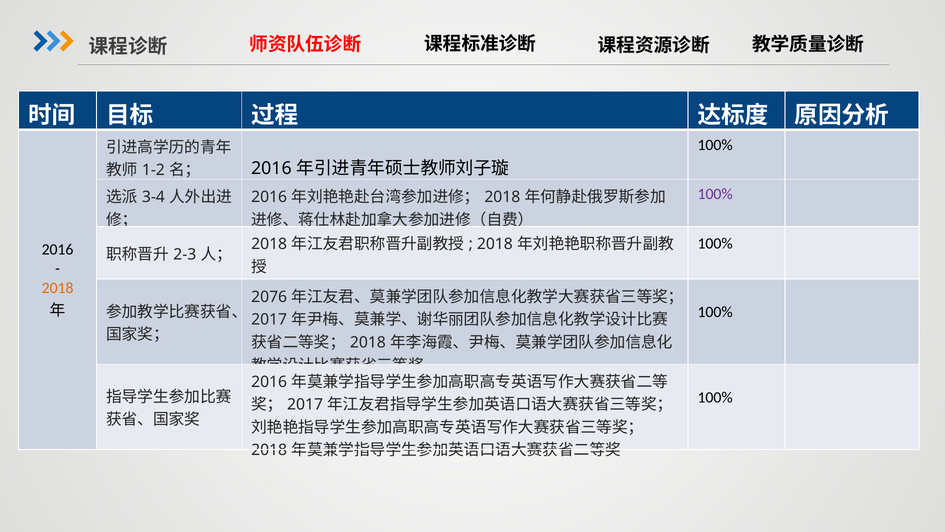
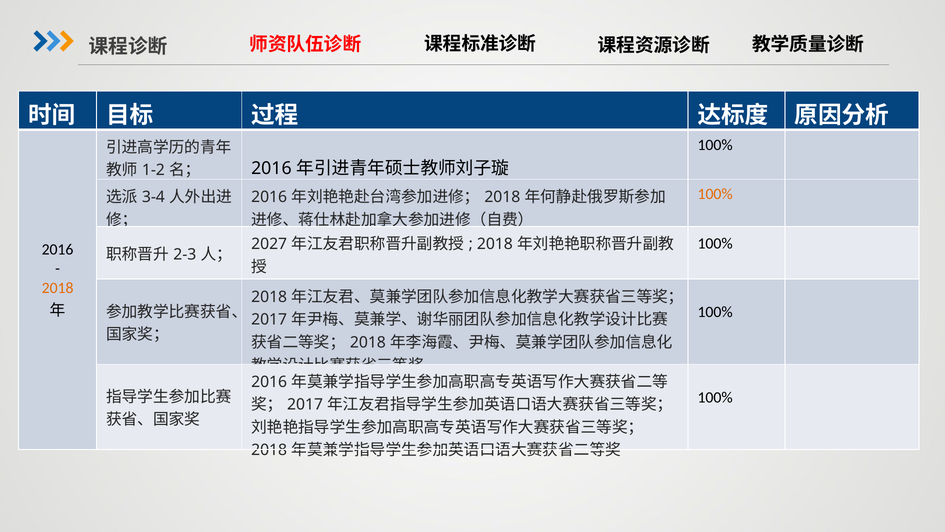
100% colour: purple -> orange (715, 194)
2018: 2018 -> 2027 (269, 244)
2076: 2076 -> 2018 (269, 297)
